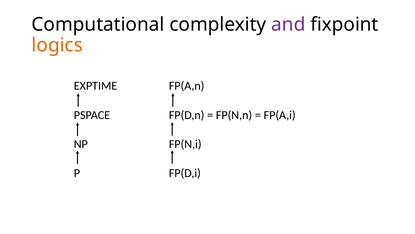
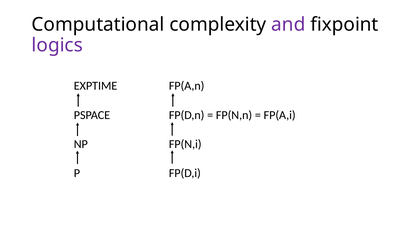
logics colour: orange -> purple (57, 45)
